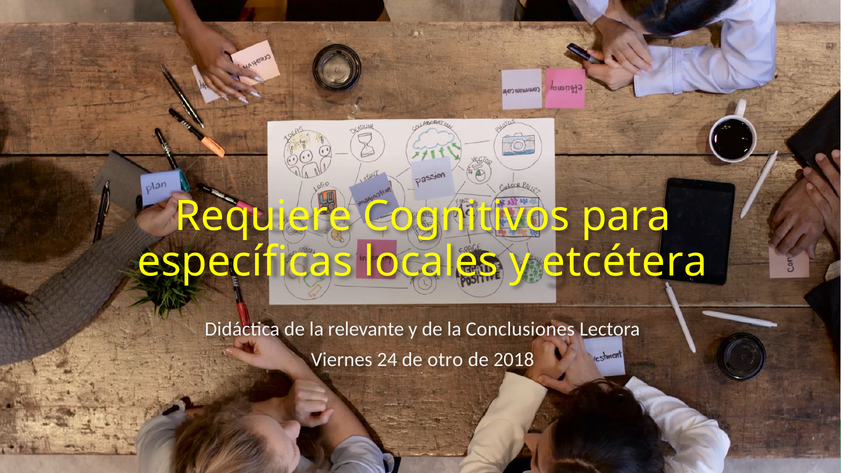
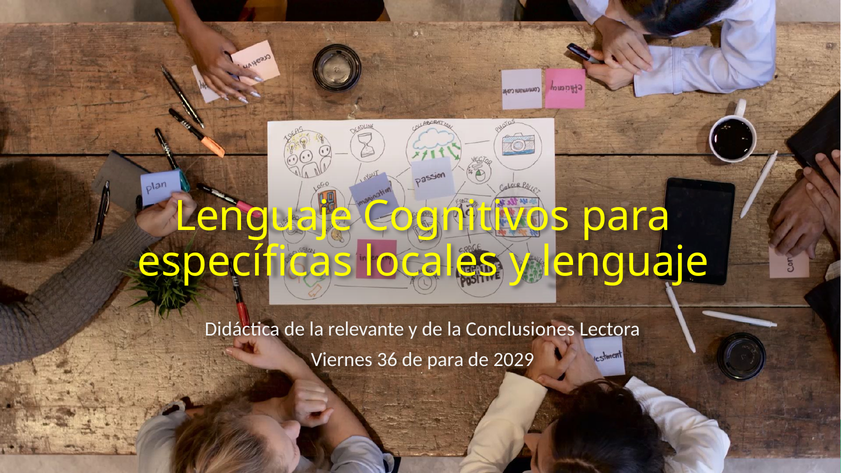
Requiere: Requiere -> Lenguaje (263, 216)
y etcétera: etcétera -> lenguaje (625, 262)
24: 24 -> 36 (387, 360)
de otro: otro -> para (445, 360)
2018: 2018 -> 2029 (514, 360)
